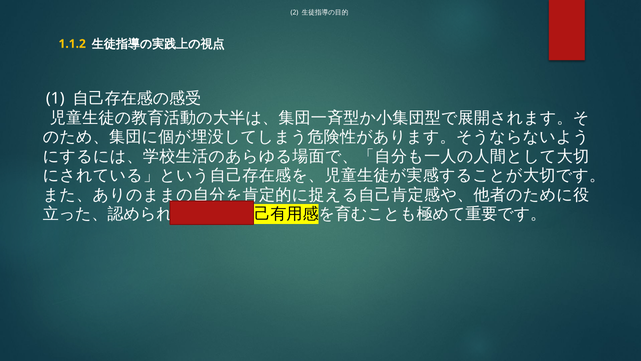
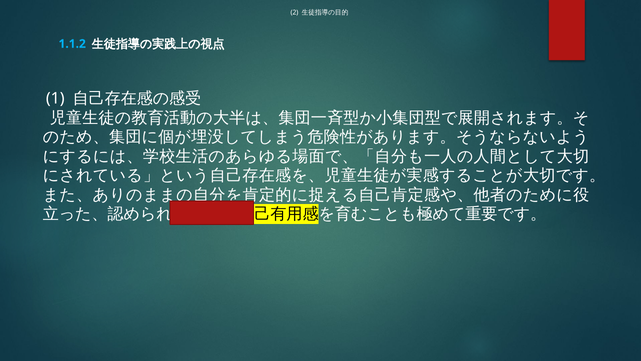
1.1.2 colour: yellow -> light blue (72, 44)
